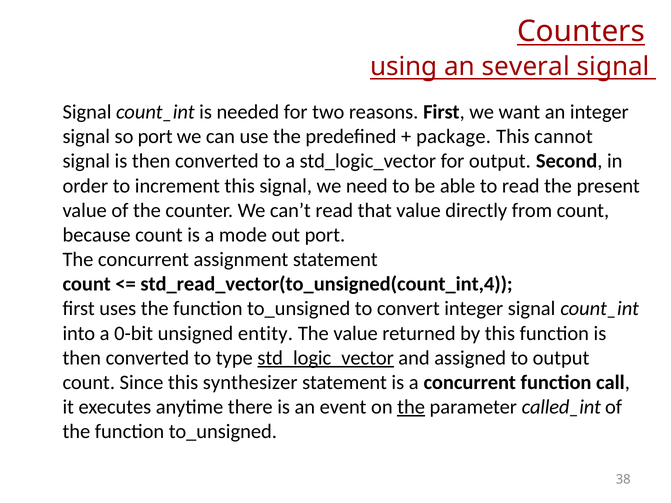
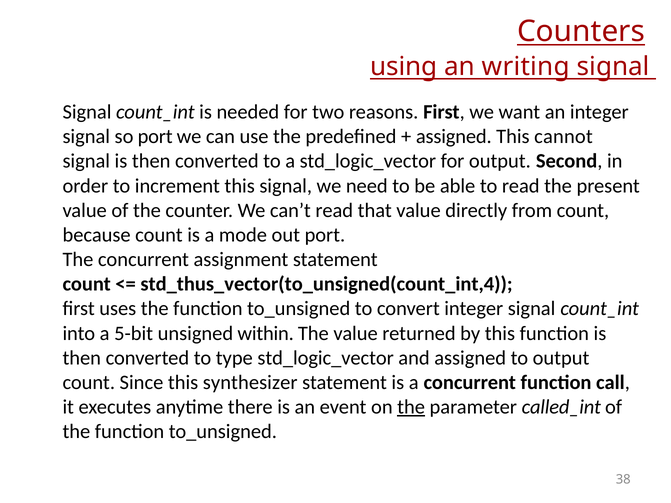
several: several -> writing (526, 67)
package: package -> assigned (454, 137)
std_read_vector(to_unsigned(count_int,4: std_read_vector(to_unsigned(count_int,4 -> std_thus_vector(to_unsigned(count_int,4 (326, 284)
0-bit: 0-bit -> 5-bit (134, 333)
entity: entity -> within (266, 333)
std_logic_vector underline: present -> none (326, 358)
